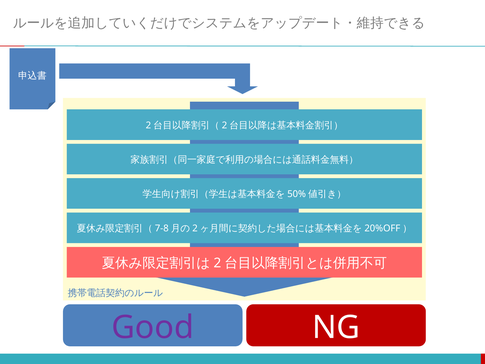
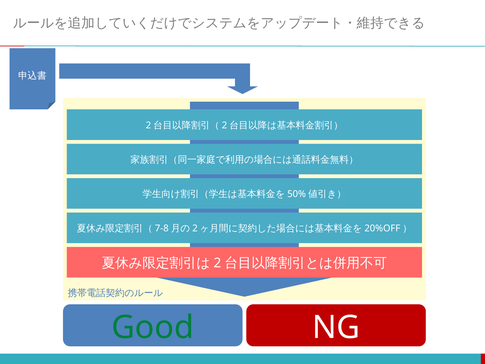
Good colour: purple -> green (153, 327)
